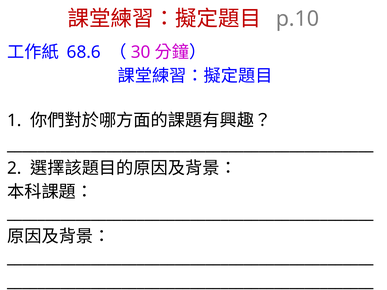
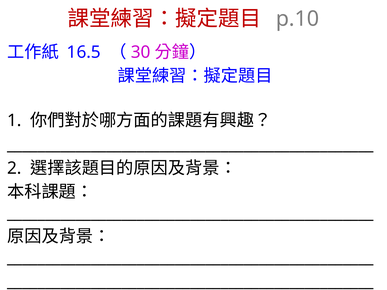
68.6: 68.6 -> 16.5 (84, 52)
